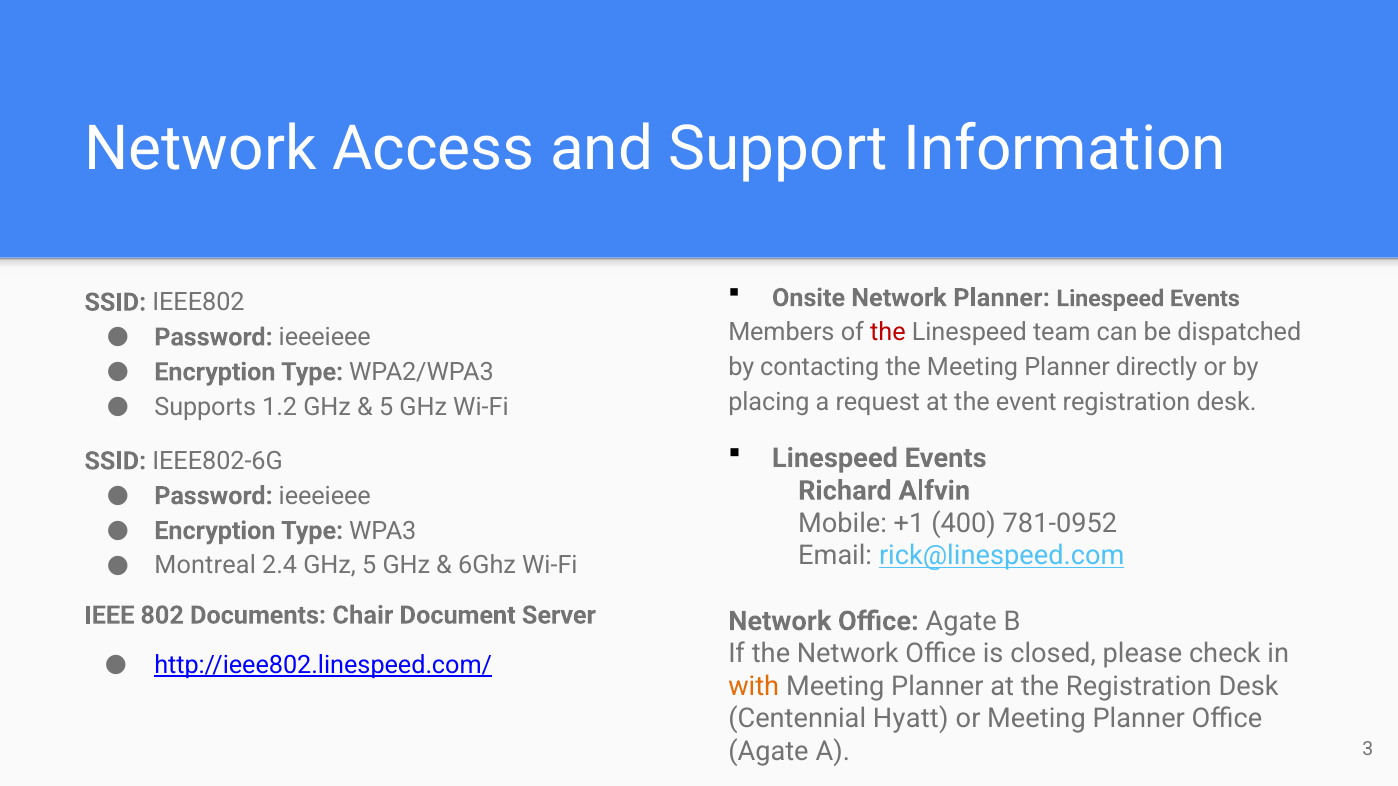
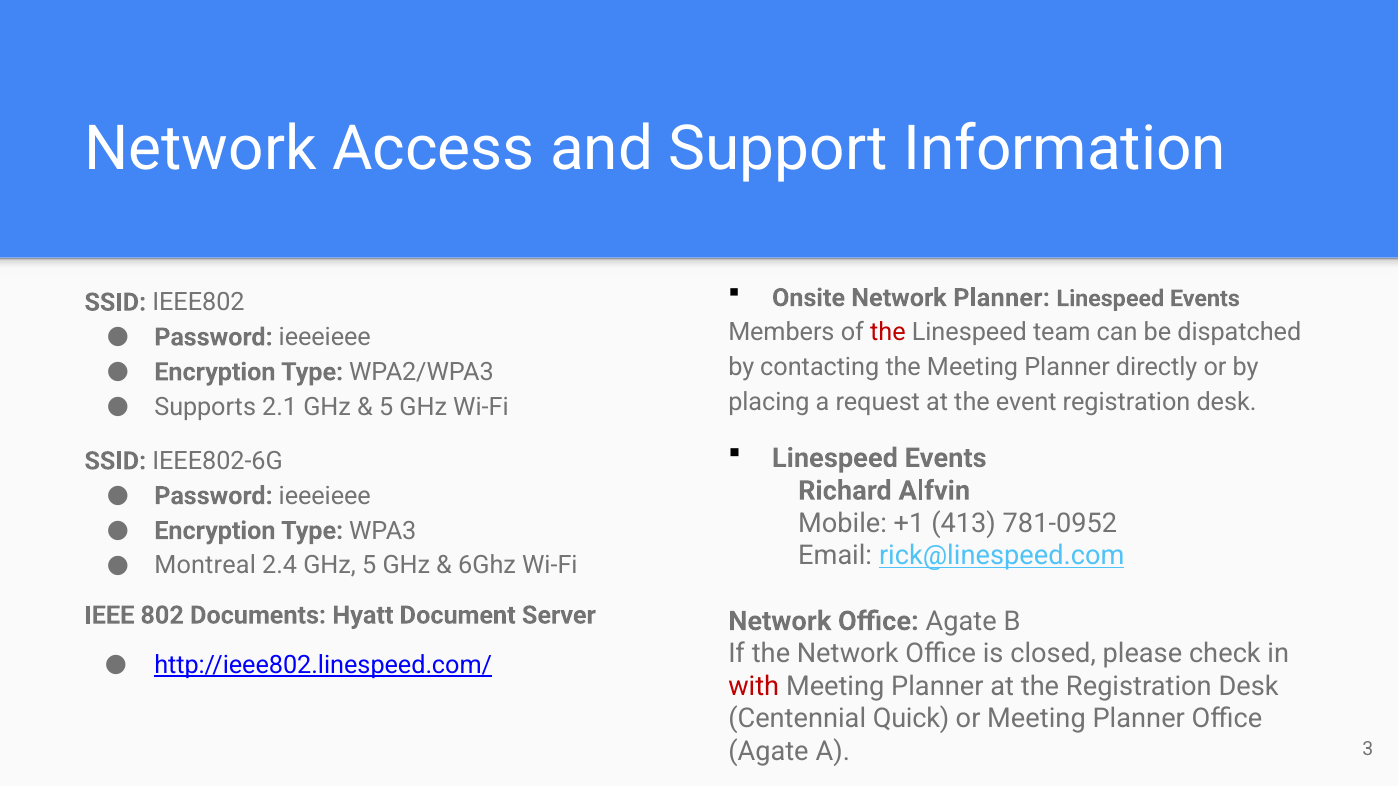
1.2: 1.2 -> 2.1 (280, 407)
400: 400 -> 413 (964, 524)
Chair: Chair -> Hyatt (363, 616)
with colour: orange -> red (754, 687)
Hyatt: Hyatt -> Quick (911, 719)
